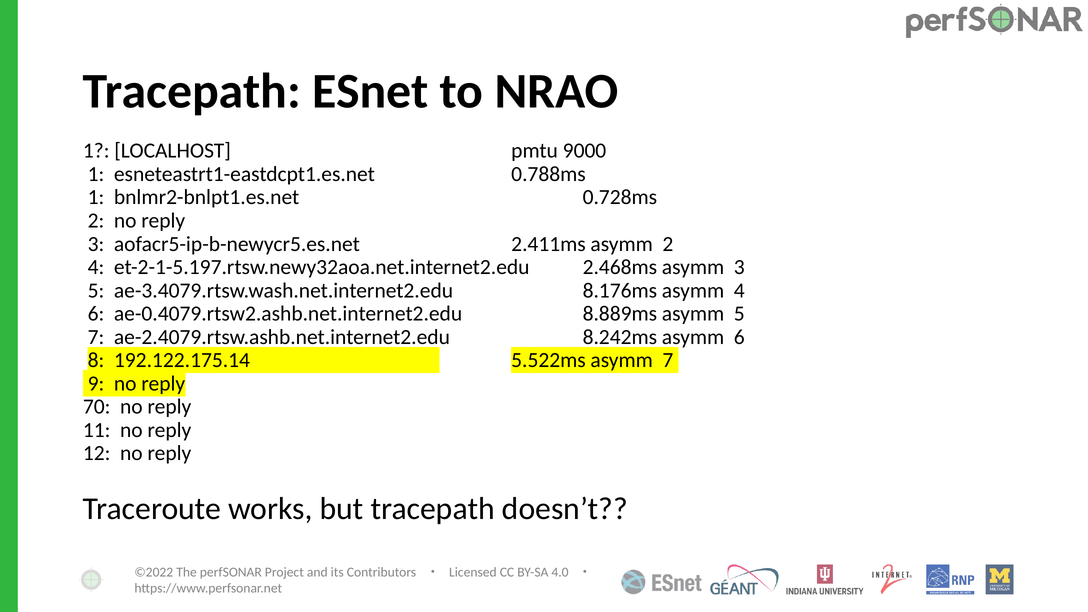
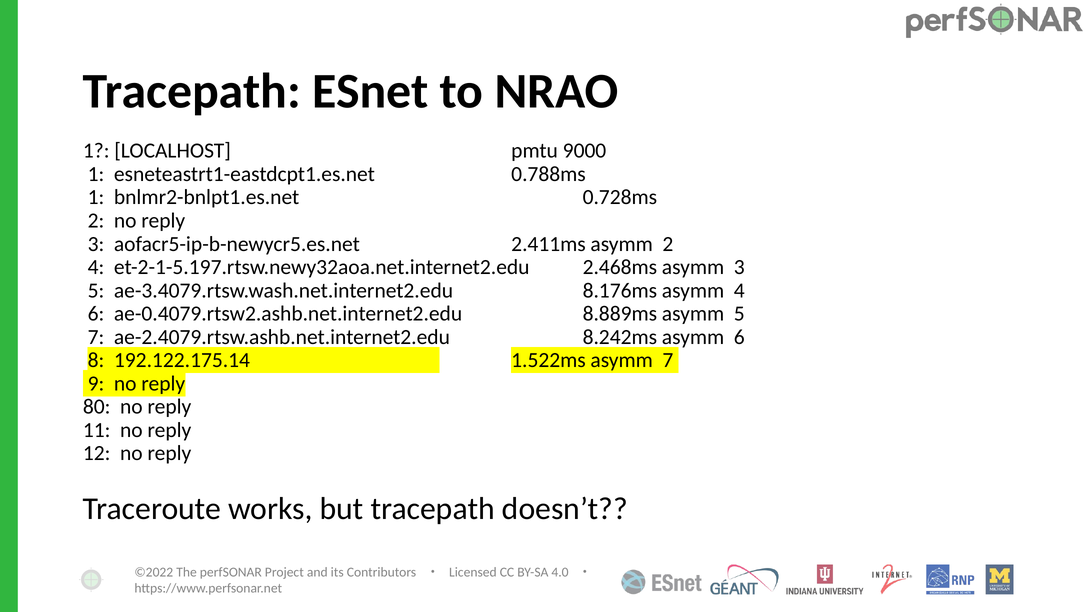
5.522ms: 5.522ms -> 1.522ms (548, 360)
70: 70 -> 80 (97, 407)
